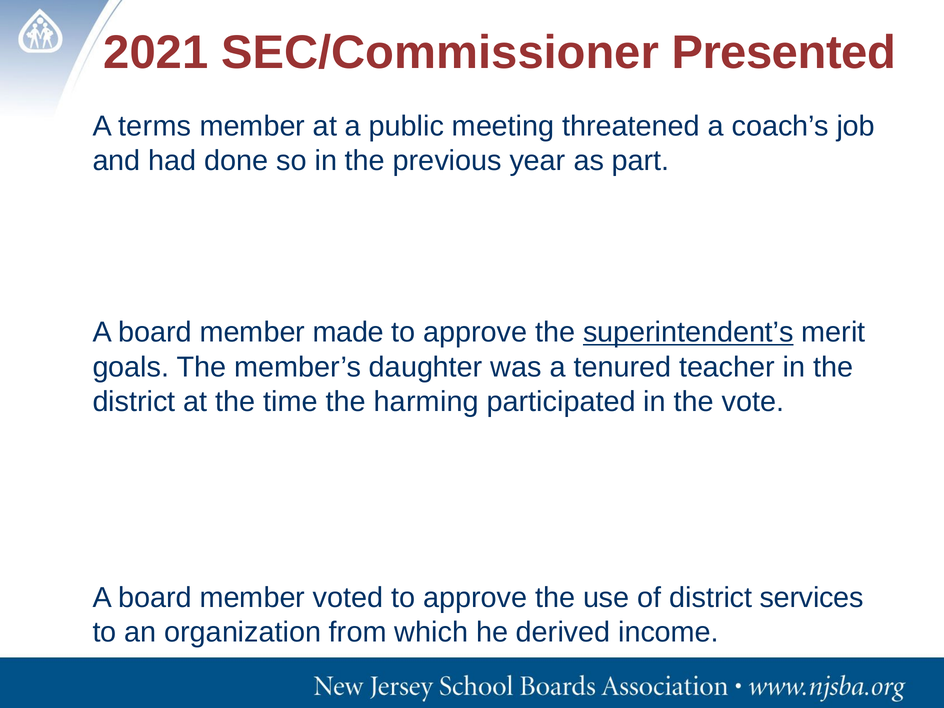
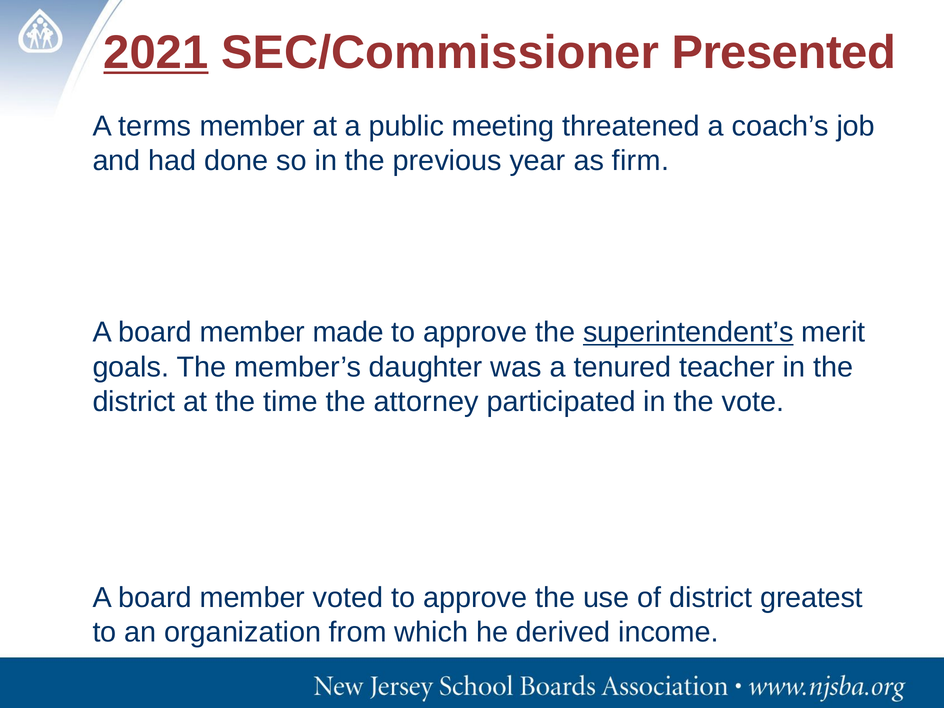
2021 underline: none -> present (156, 52)
part: part -> firm (641, 161)
harming: harming -> attorney (426, 402)
services: services -> greatest (812, 598)
